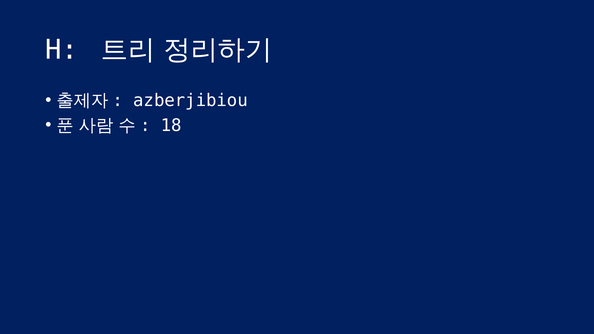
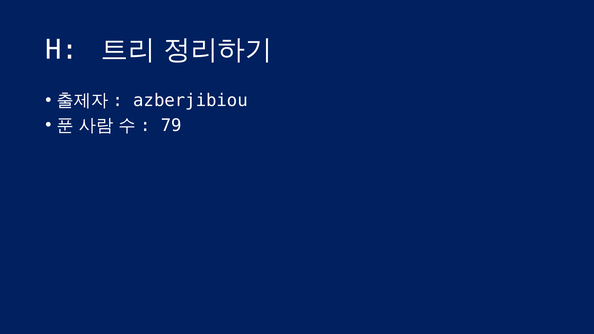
18: 18 -> 79 (171, 125)
